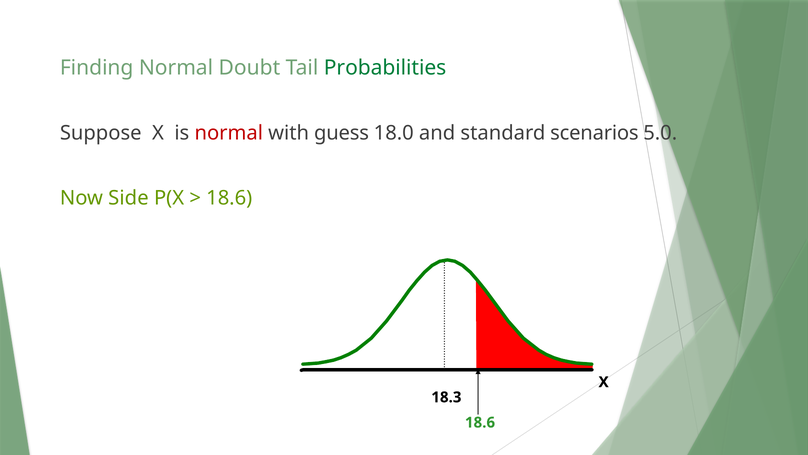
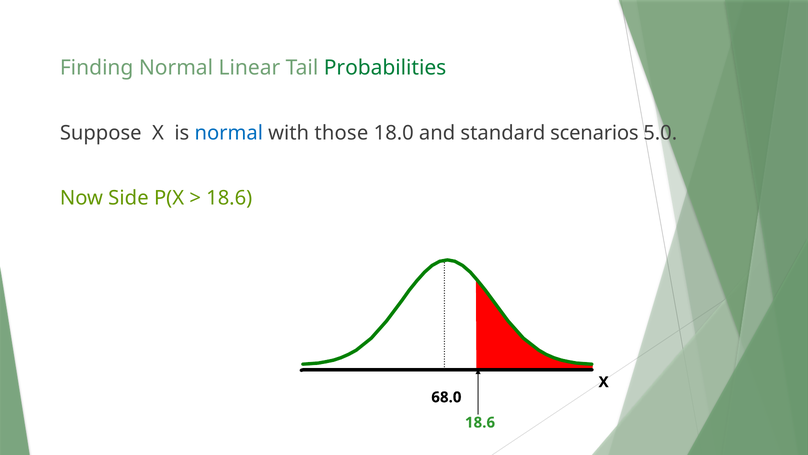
Doubt: Doubt -> Linear (249, 68)
normal colour: red -> blue (229, 133)
guess: guess -> those (341, 133)
18.3: 18.3 -> 68.0 (446, 397)
